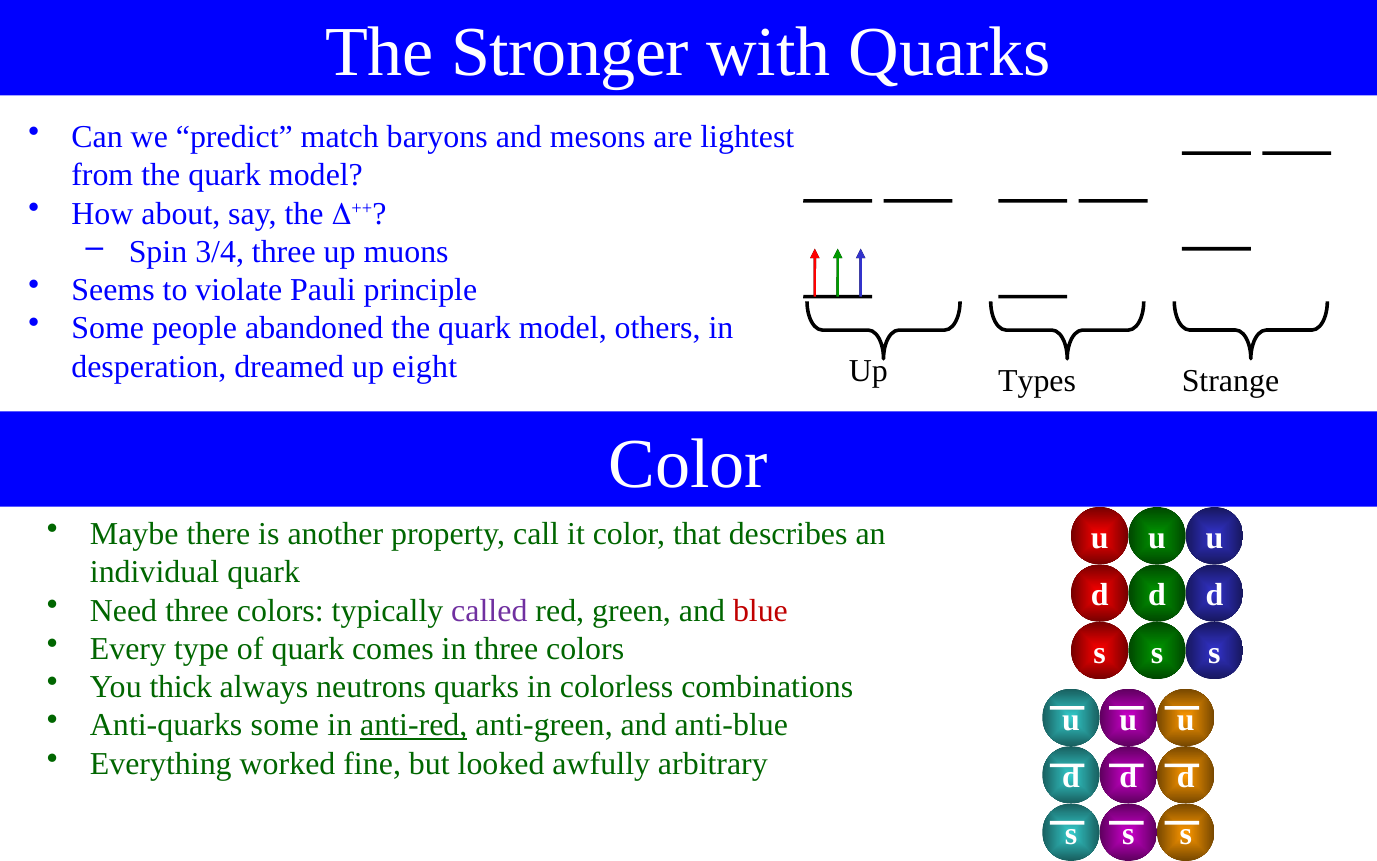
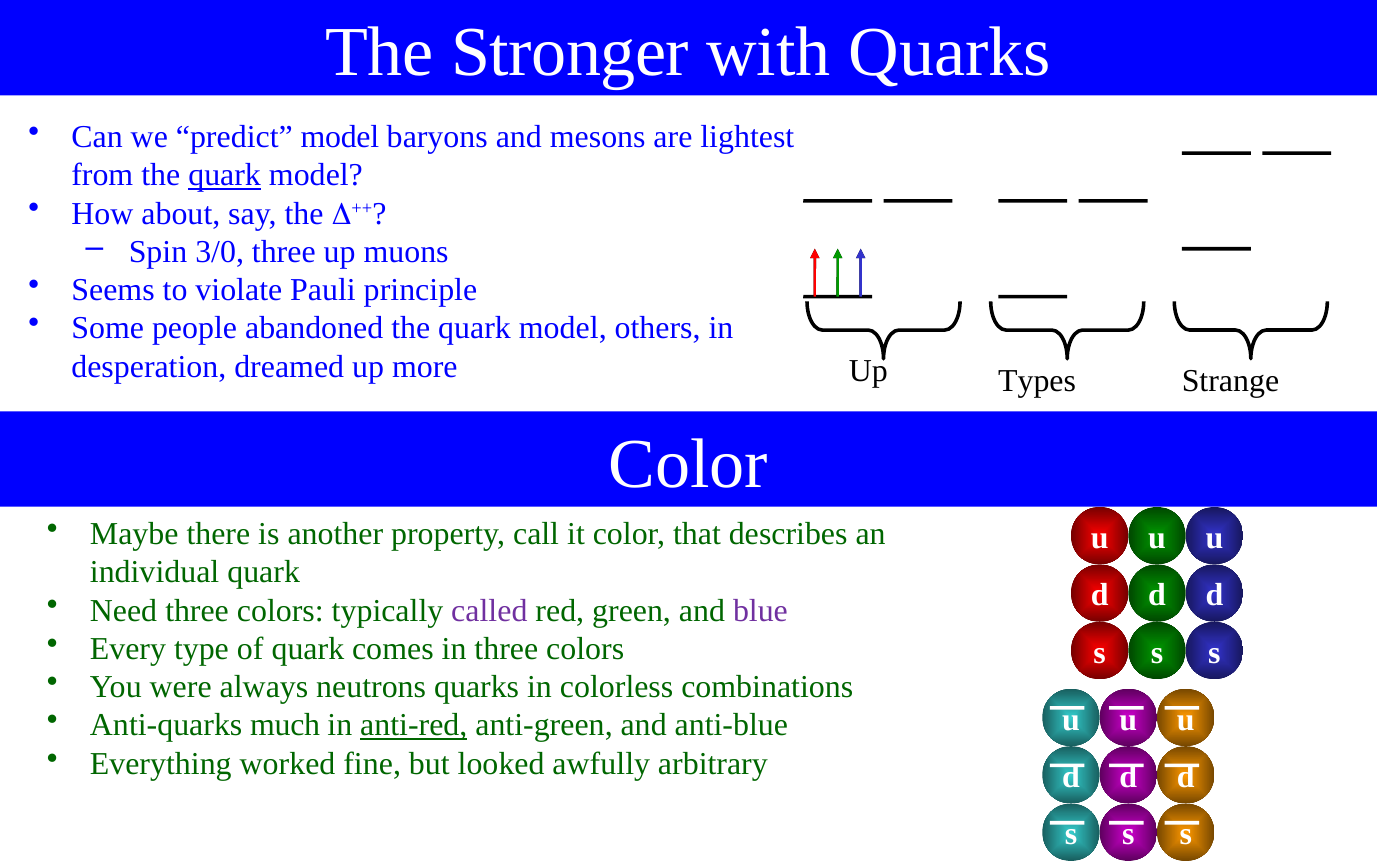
predict match: match -> model (340, 137)
quark underline: none -> present (225, 175)
3/4: 3/4 -> 3/0 (220, 252)
eight: eight -> more (425, 367)
blue colour: red -> purple (760, 610)
thick: thick -> were (181, 687)
Anti-quarks some: some -> much (285, 725)
